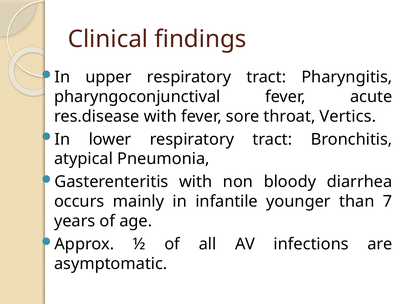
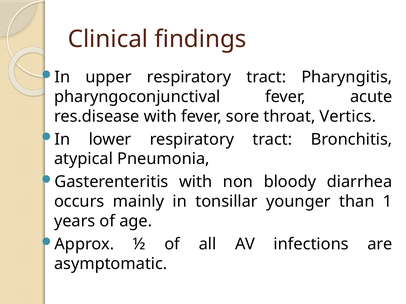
infantile: infantile -> tonsillar (227, 202)
7: 7 -> 1 (388, 202)
